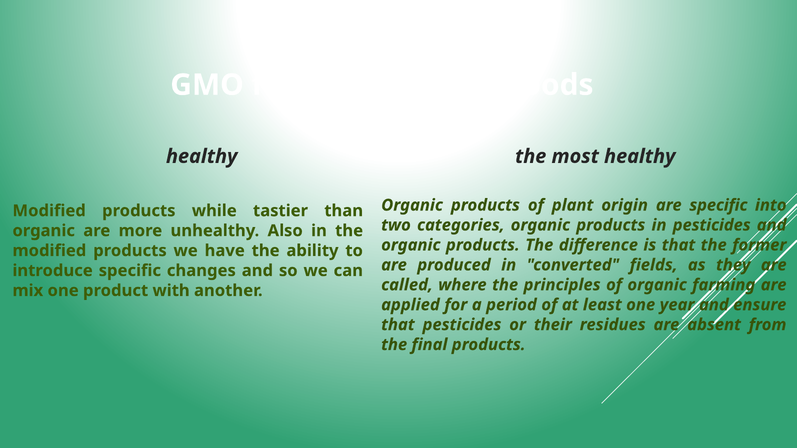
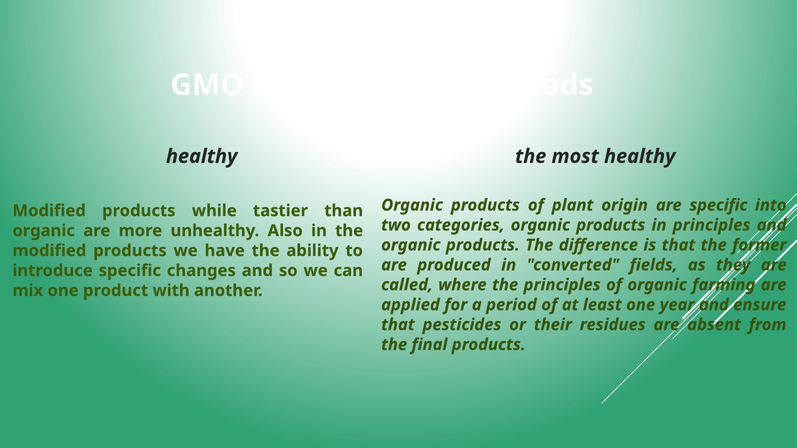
in pesticides: pesticides -> principles (712, 225)
